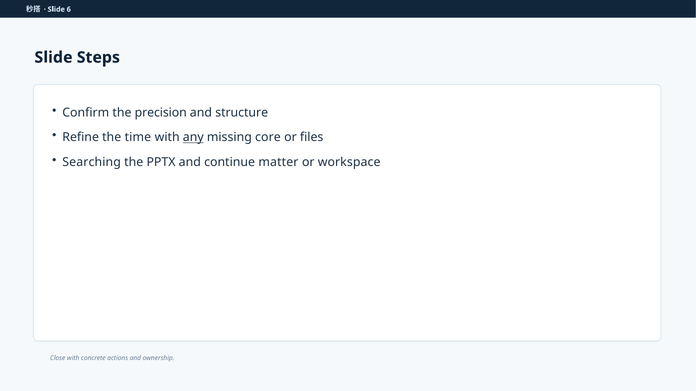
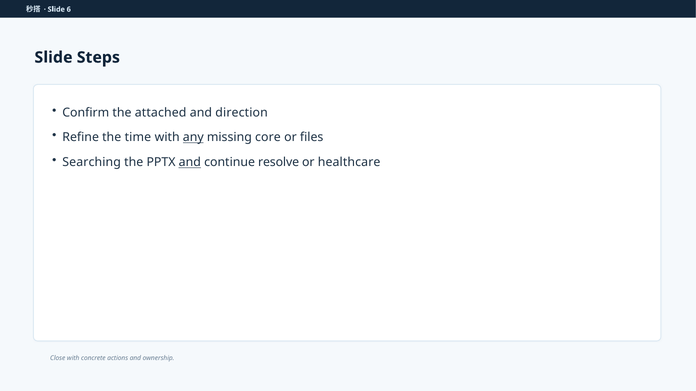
precision: precision -> attached (161, 113)
structure: structure -> direction (242, 113)
and underline: none -> present (190, 163)
matter: matter -> resolve (279, 163)
workspace: workspace -> healthcare (349, 163)
